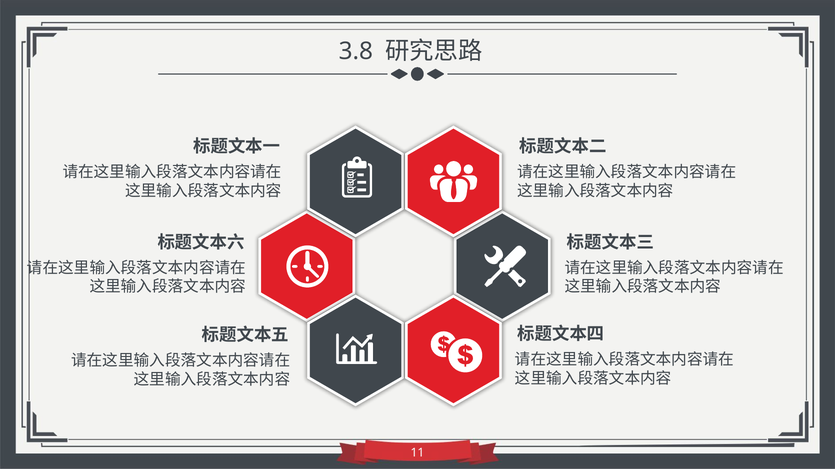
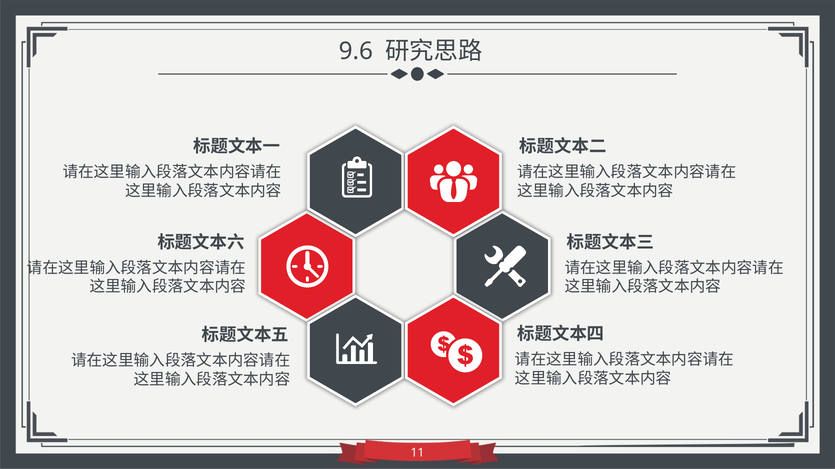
3.8: 3.8 -> 9.6 (356, 51)
